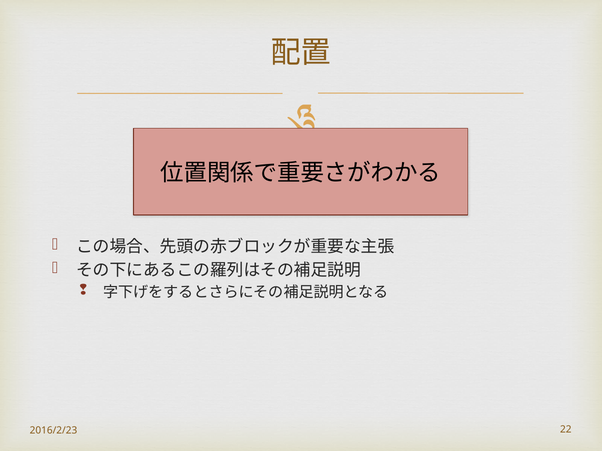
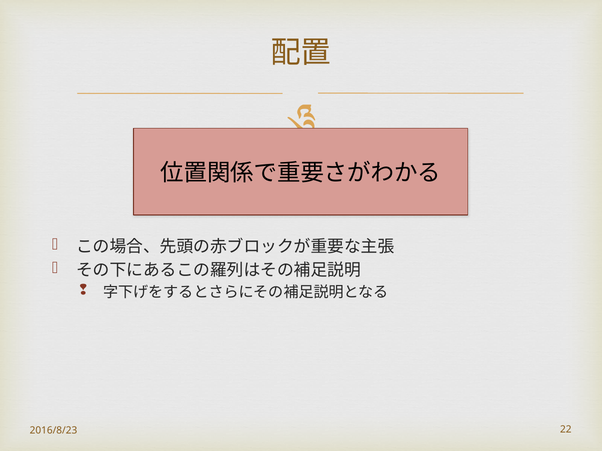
2016/2/23: 2016/2/23 -> 2016/8/23 (54, 431)
